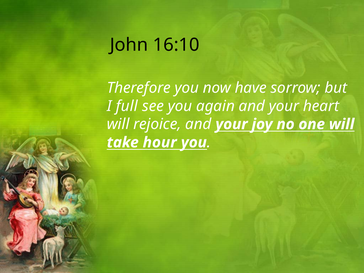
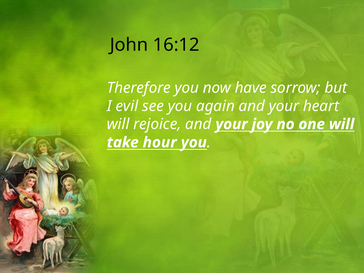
16:10: 16:10 -> 16:12 (176, 45)
full: full -> evil (127, 106)
